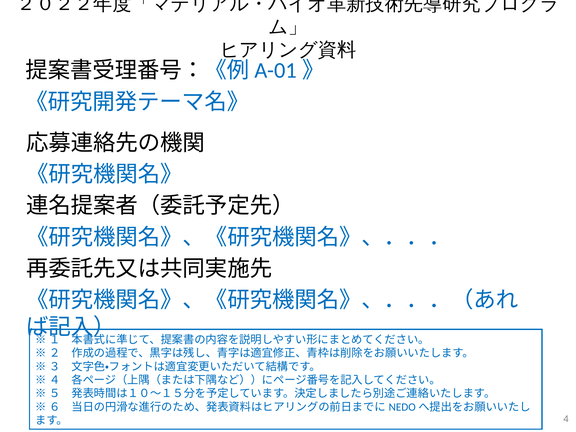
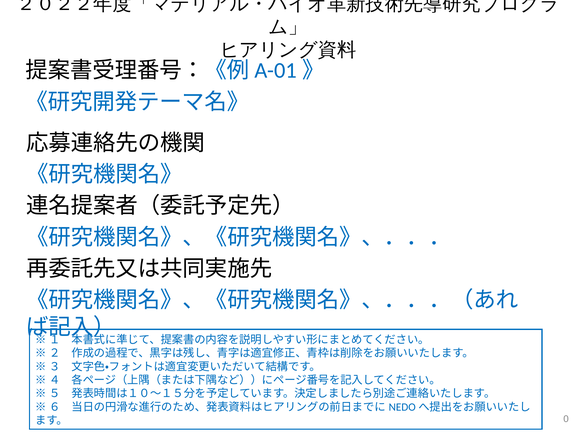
4: 4 -> 0 (566, 419)
